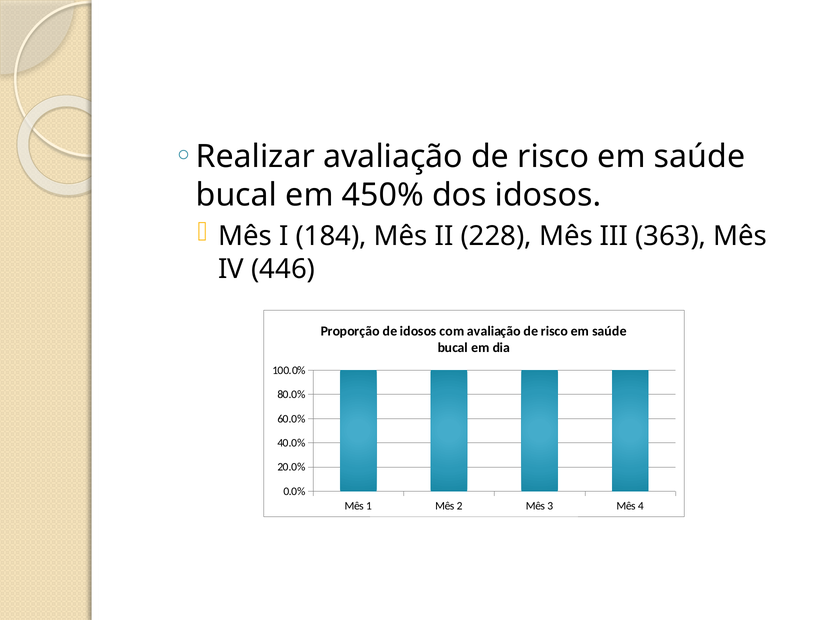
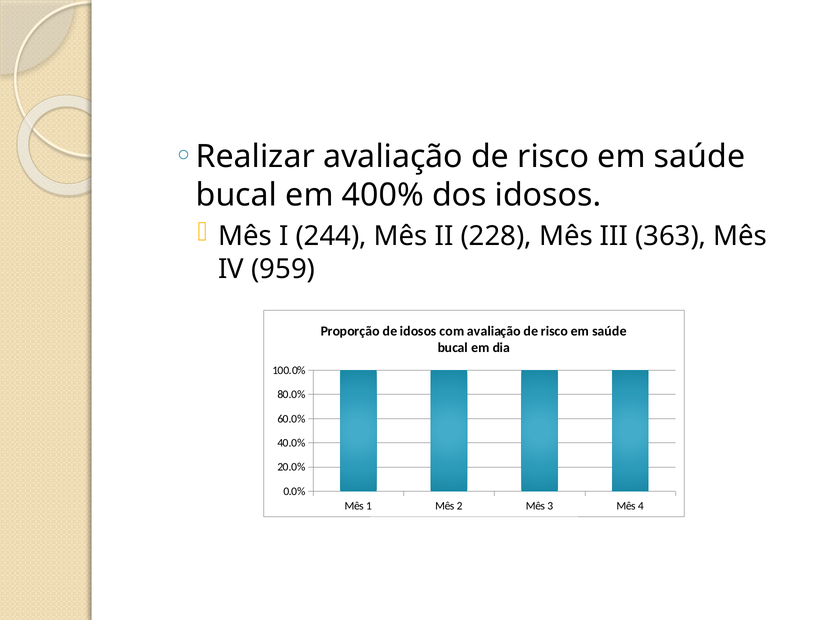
450%: 450% -> 400% (383, 195)
184: 184 -> 244 (331, 236)
446: 446 -> 959 (283, 269)
